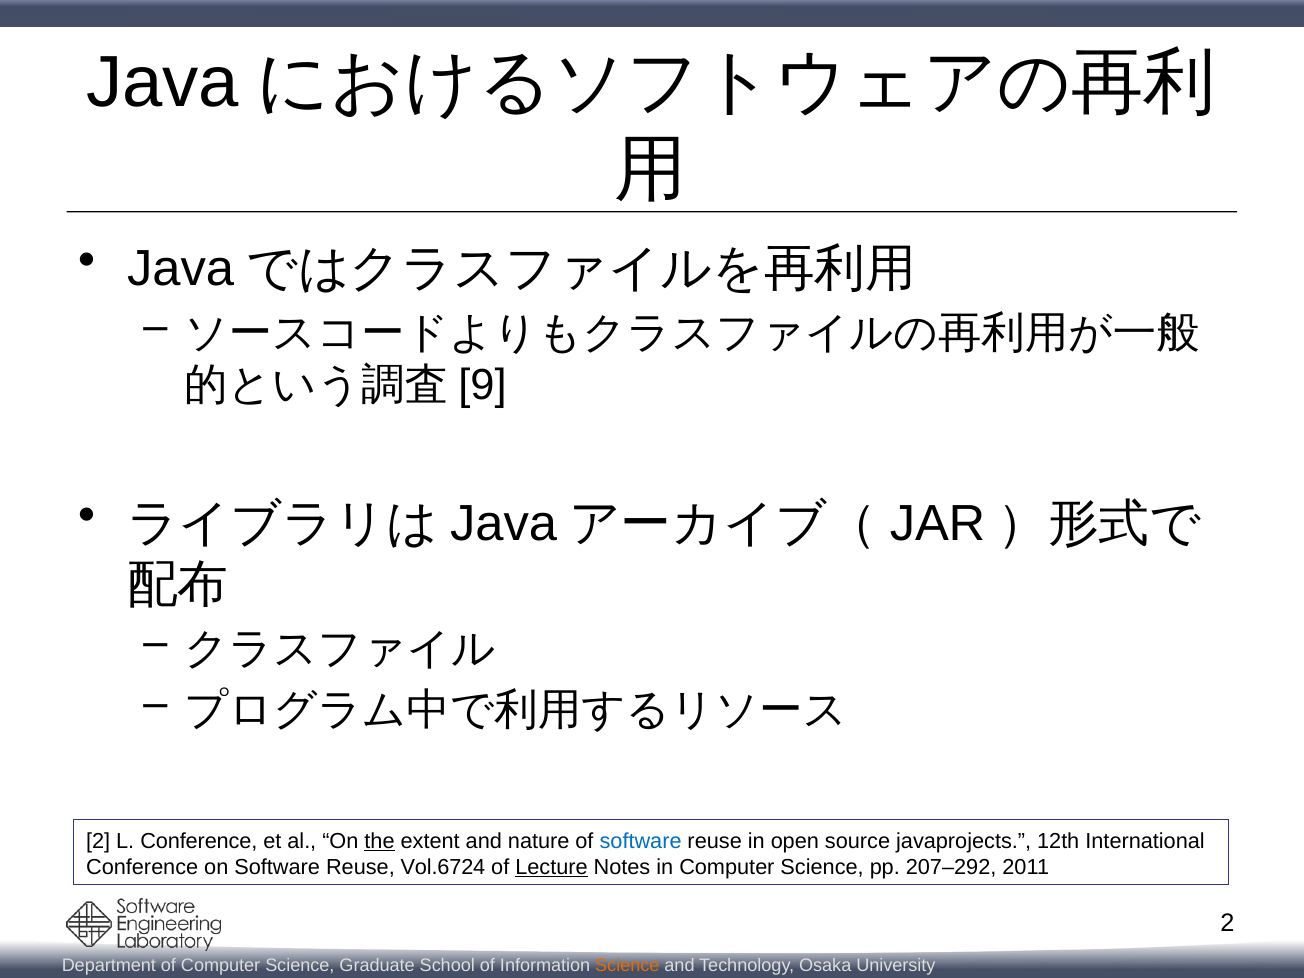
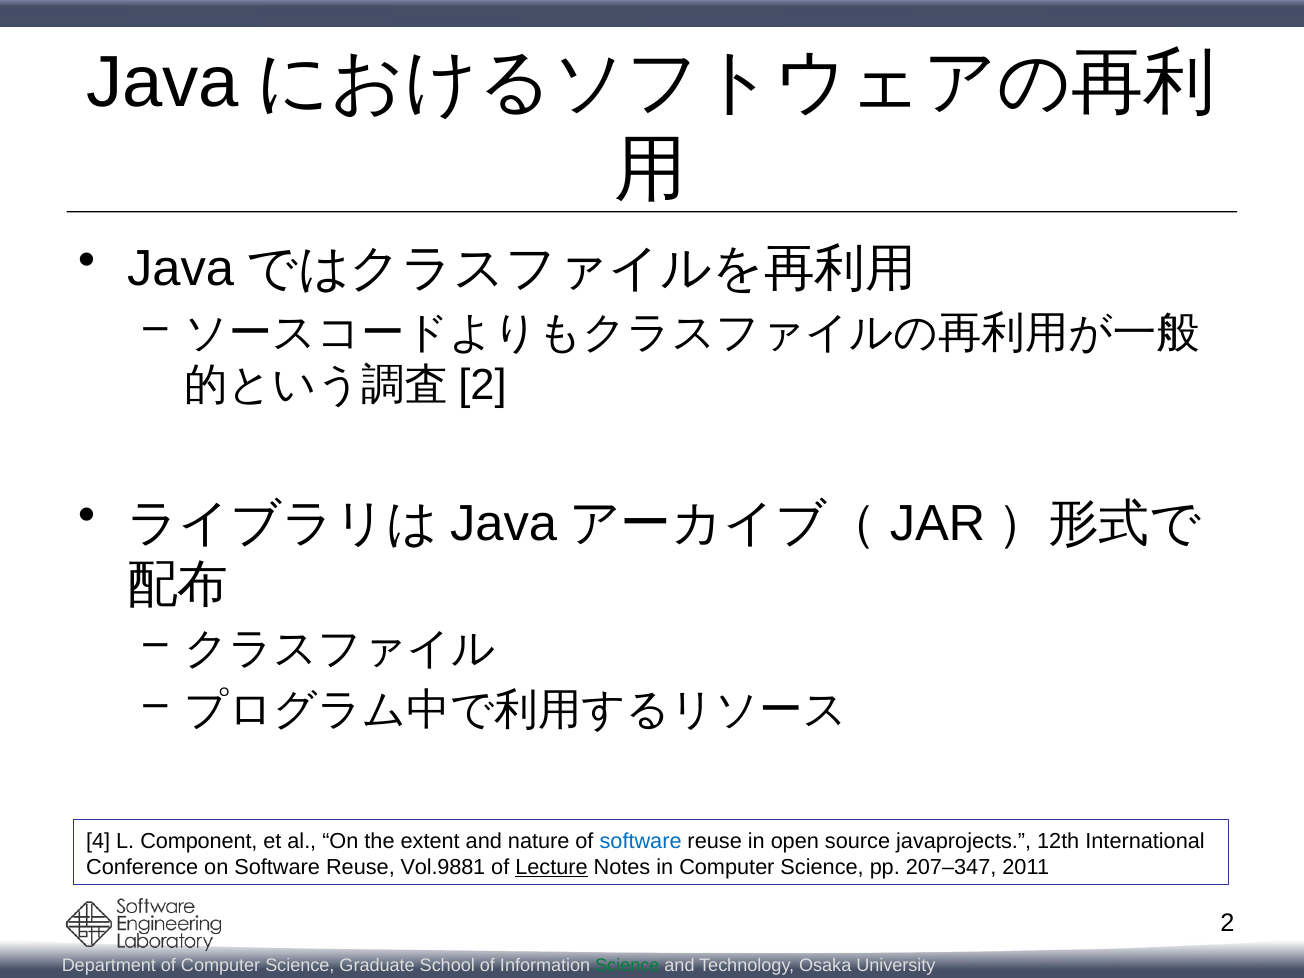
9: 9 -> 2 (483, 386)
2: 2 -> 4 (98, 841)
L Conference: Conference -> Component (199, 841)
the underline: present -> none (379, 841)
Vol.6724: Vol.6724 -> Vol.9881 (443, 867)
207–292: 207–292 -> 207–347 (951, 867)
Science colour: orange -> green (627, 965)
